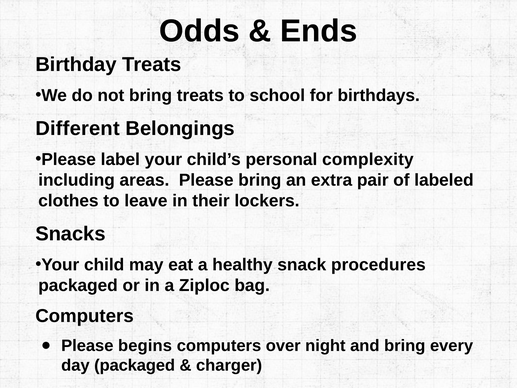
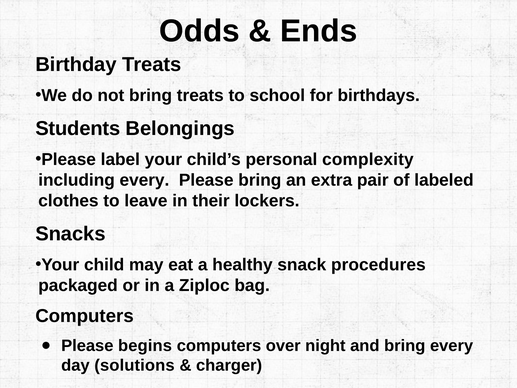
Different: Different -> Students (78, 128)
including areas: areas -> every (144, 180)
day packaged: packaged -> solutions (134, 365)
